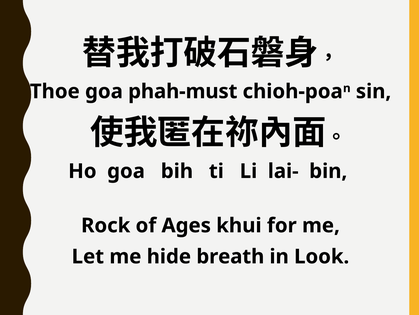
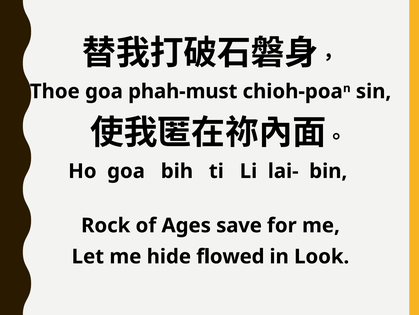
khui: khui -> save (239, 225)
breath: breath -> flowed (230, 256)
